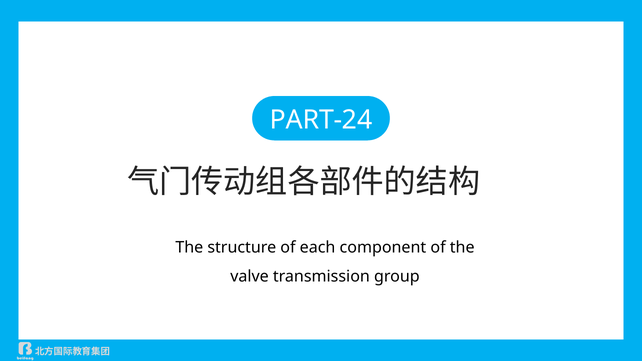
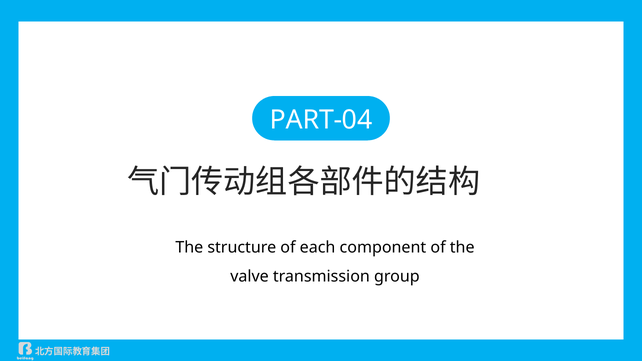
PART-24: PART-24 -> PART-04 (321, 120)
